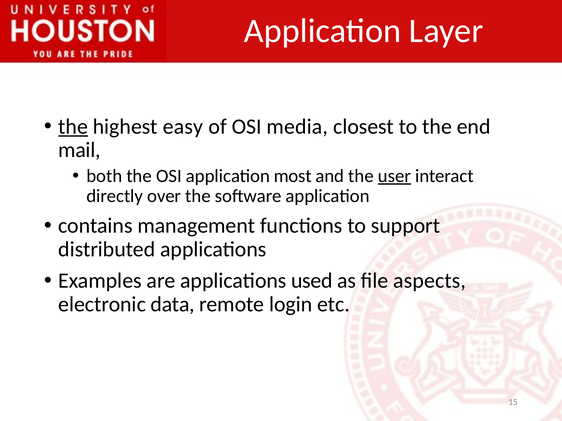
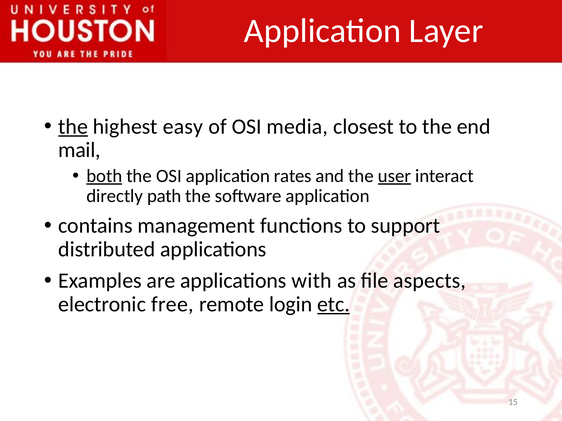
both underline: none -> present (104, 176)
most: most -> rates (293, 176)
over: over -> path (164, 196)
used: used -> with (312, 281)
data: data -> free (172, 305)
etc underline: none -> present (334, 305)
